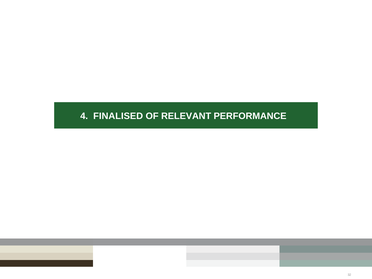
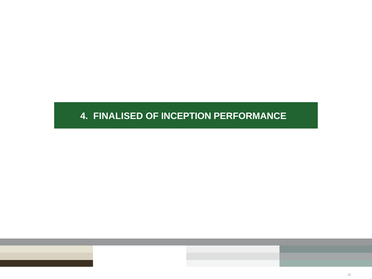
RELEVANT: RELEVANT -> INCEPTION (186, 116)
